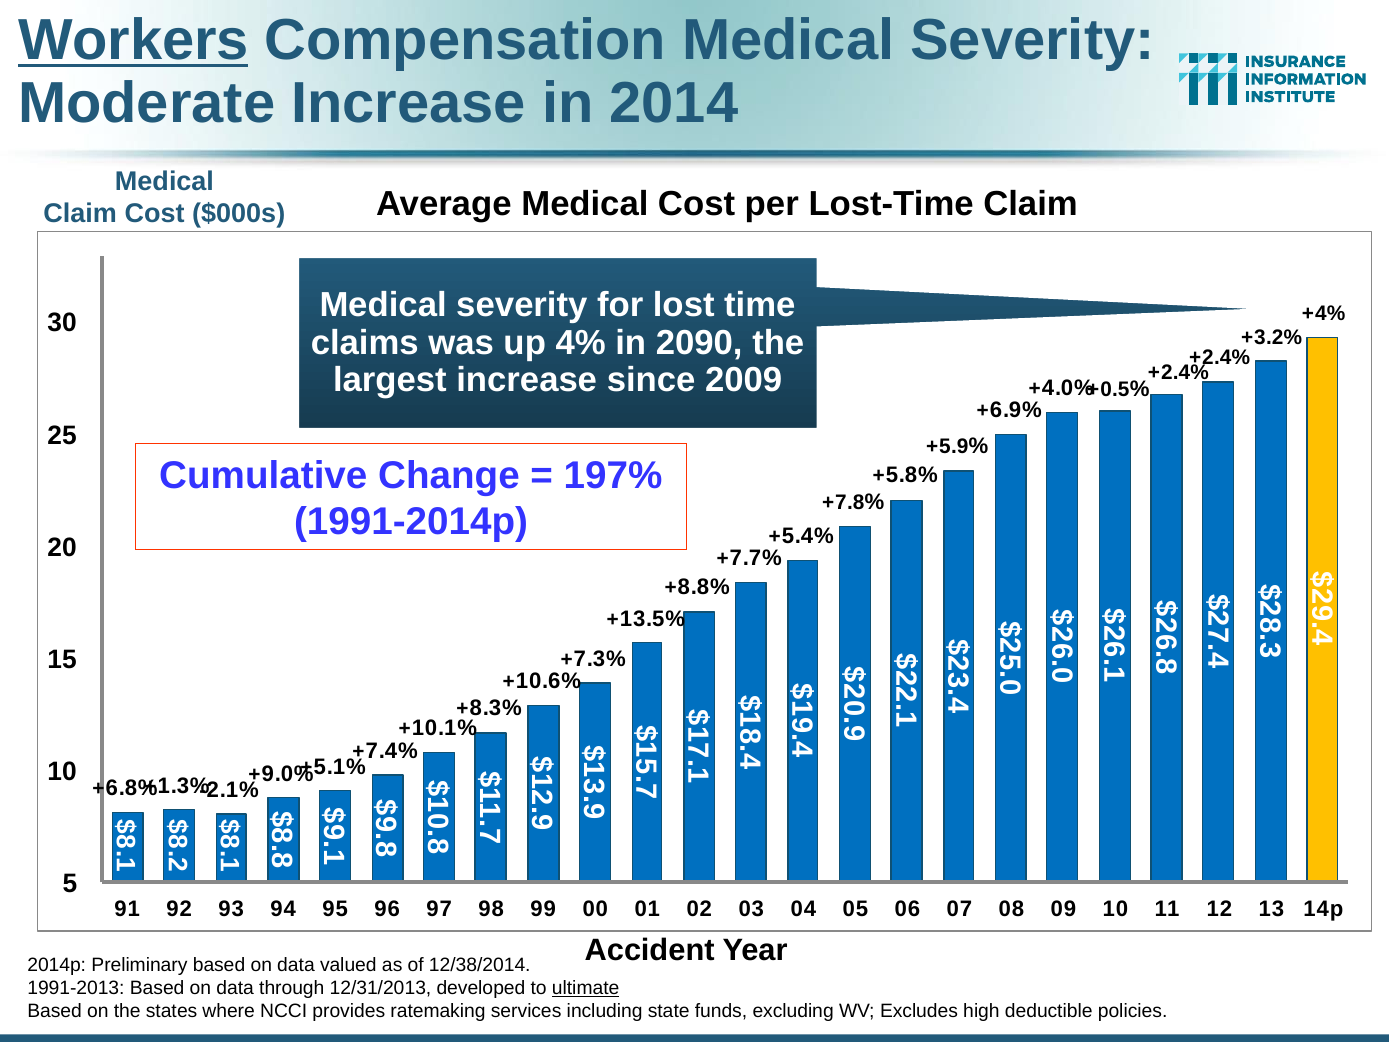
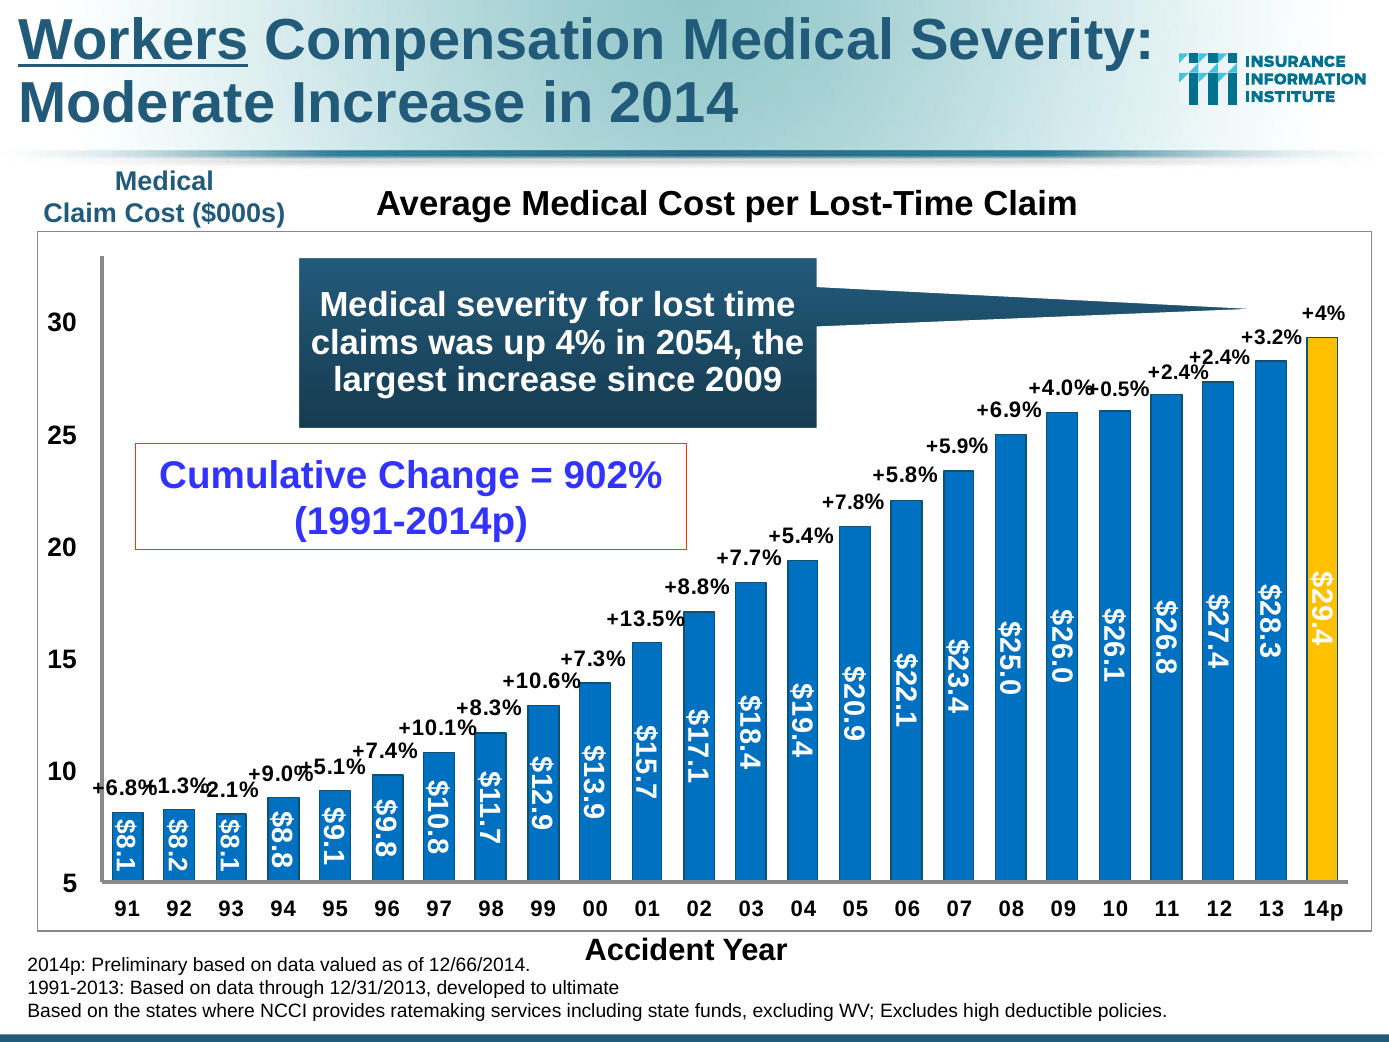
2090: 2090 -> 2054 (699, 343)
197%: 197% -> 902% (613, 476)
12/38/2014: 12/38/2014 -> 12/66/2014 (480, 965)
ultimate underline: present -> none (586, 988)
